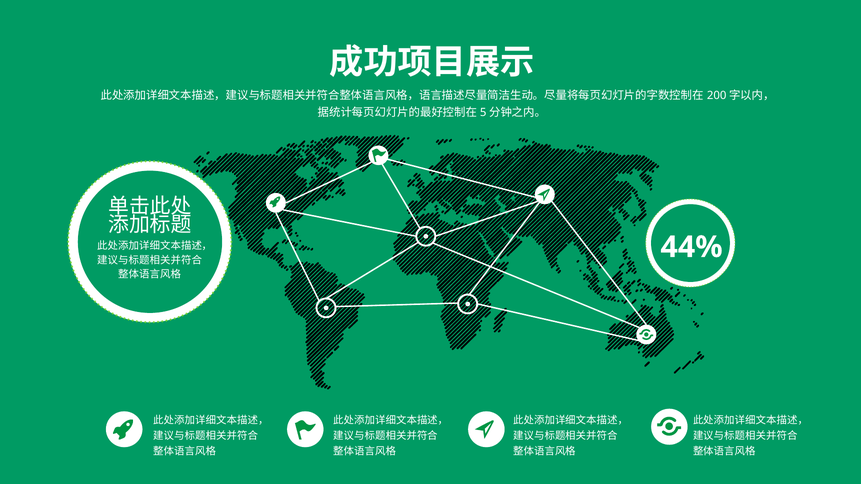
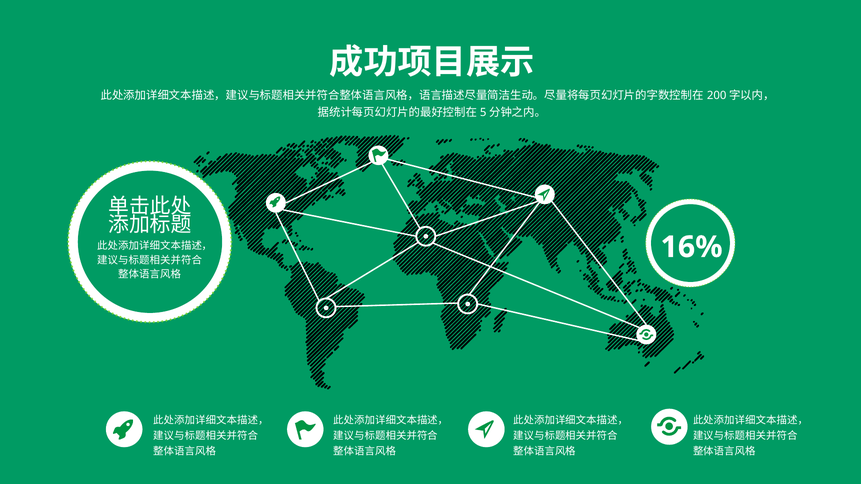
44%: 44% -> 16% (692, 247)
